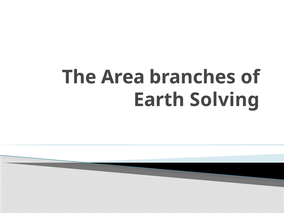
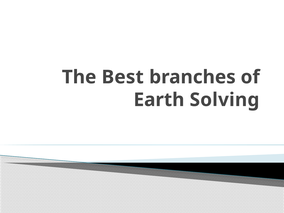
Area: Area -> Best (123, 77)
